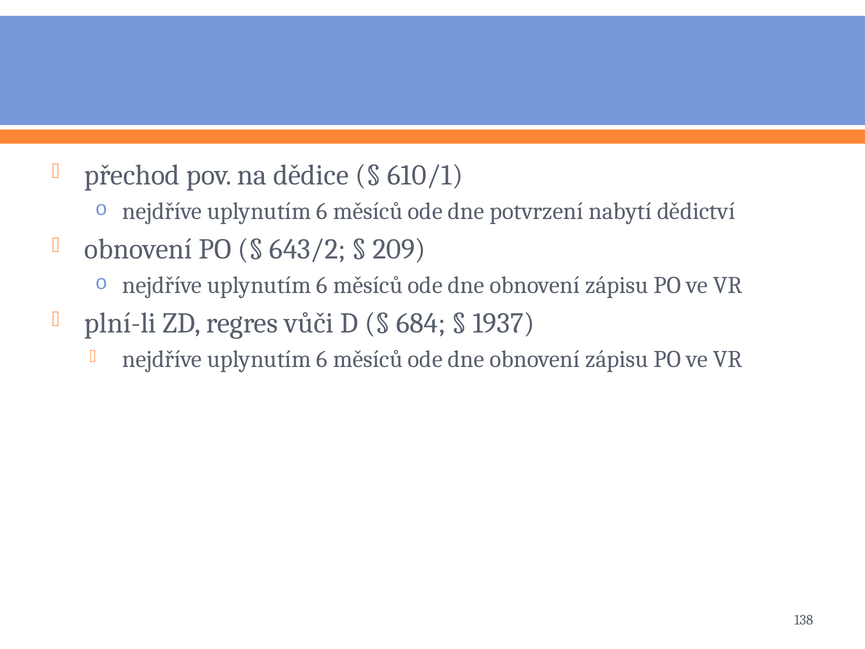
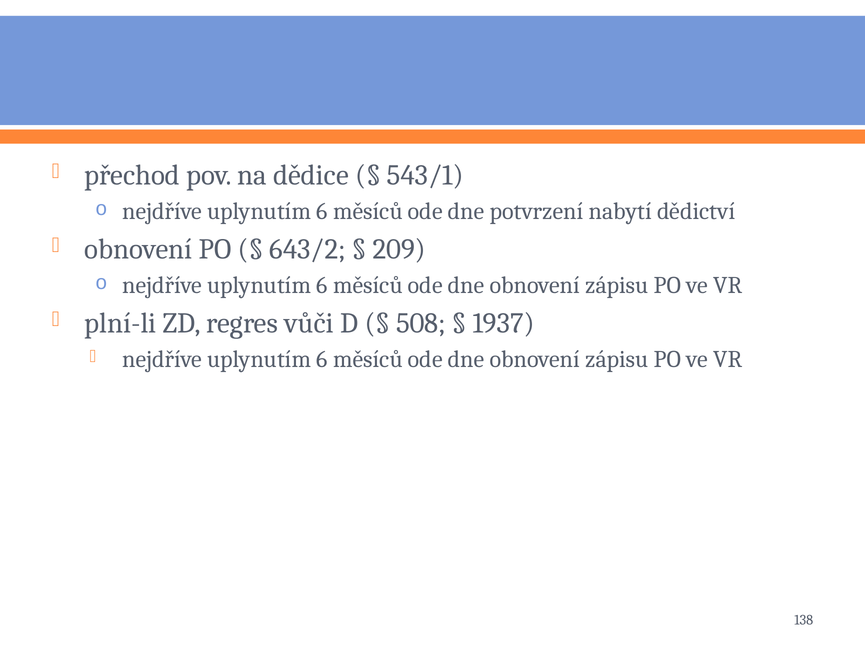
610/1: 610/1 -> 543/1 (425, 175)
684: 684 -> 508 (421, 323)
